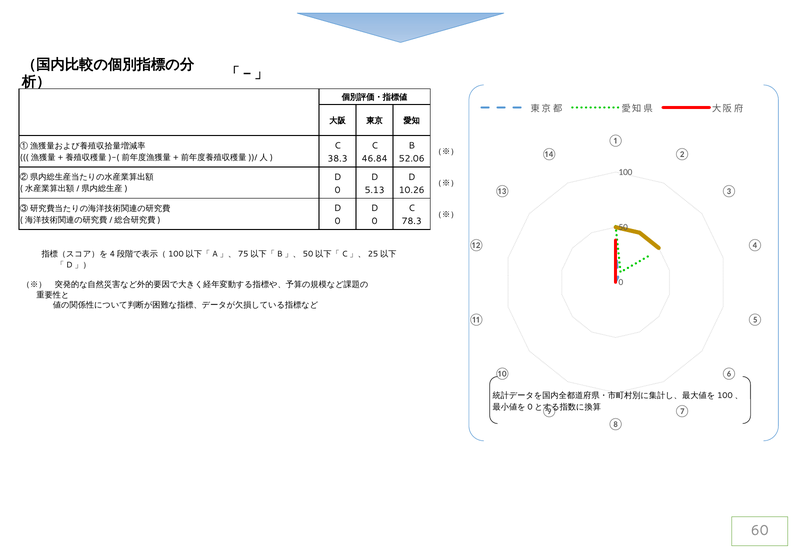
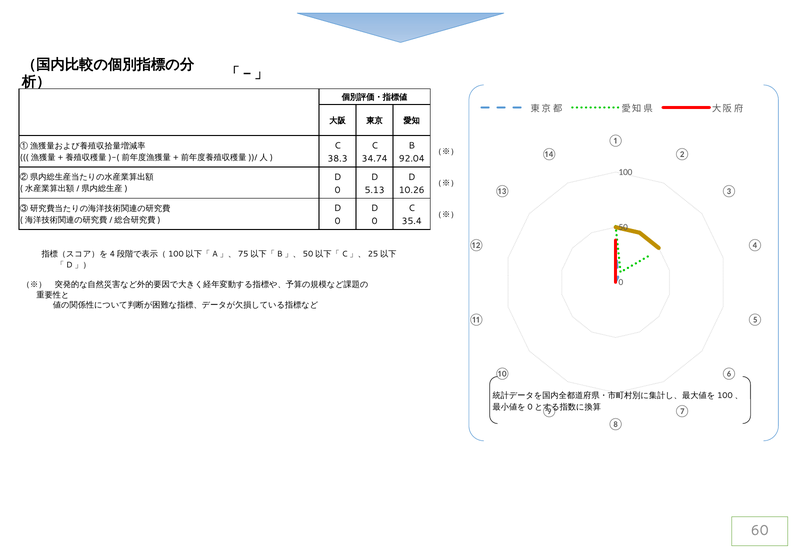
46.84: 46.84 -> 34.74 (375, 159)
52.06: 52.06 -> 92.04 (412, 159)
78.3: 78.3 -> 35.4 (412, 221)
